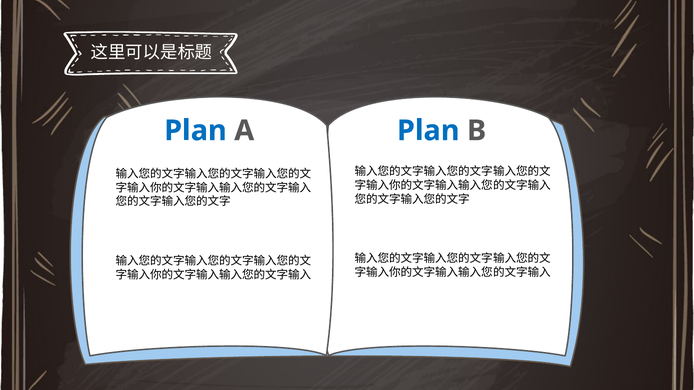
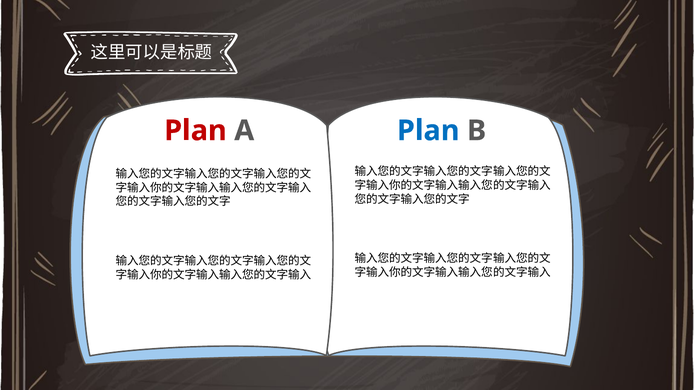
Plan colour: blue -> red (195, 131)
